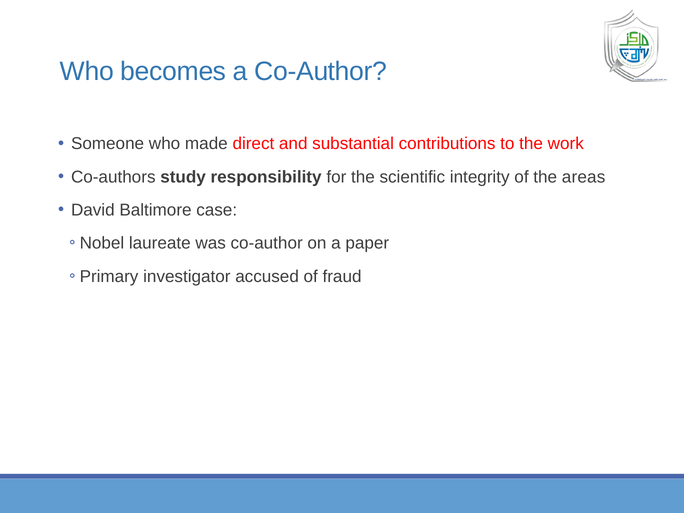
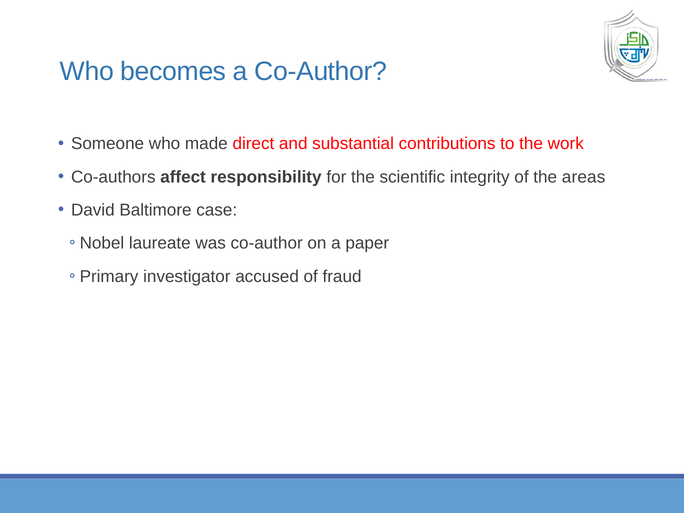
study: study -> affect (183, 177)
